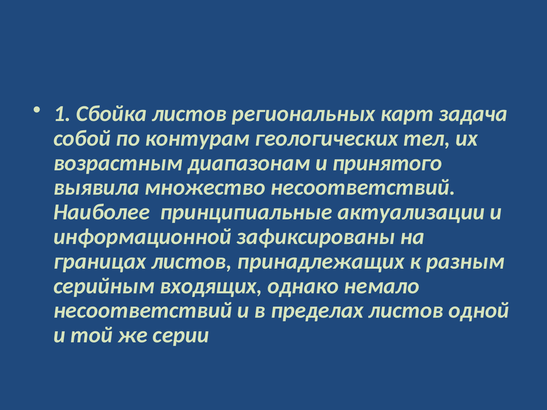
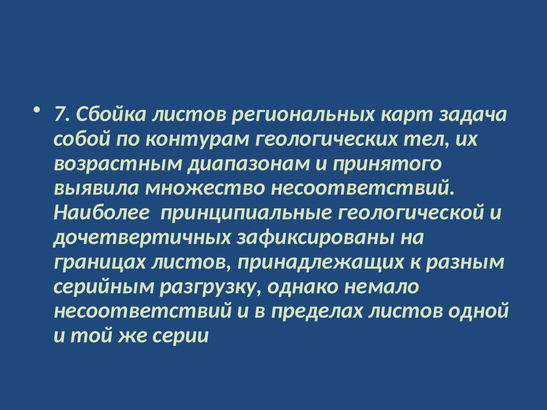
1: 1 -> 7 (62, 114)
актуализации: актуализации -> геологической (411, 212)
информационной: информационной -> дочетвертичных (142, 237)
входящих: входящих -> разгрузку (211, 286)
